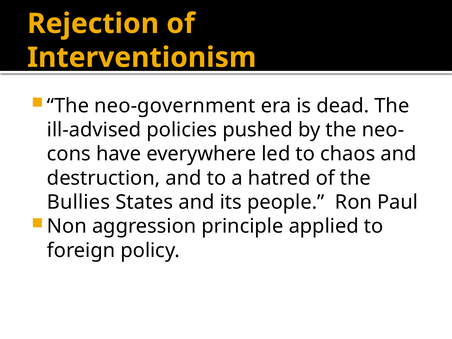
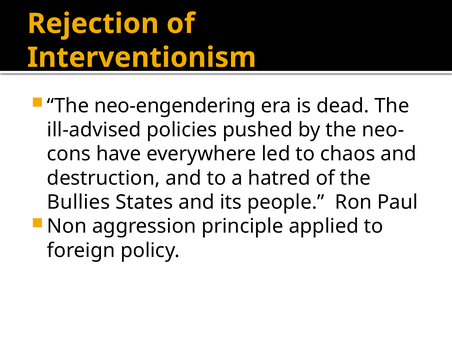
neo-government: neo-government -> neo-engendering (175, 106)
